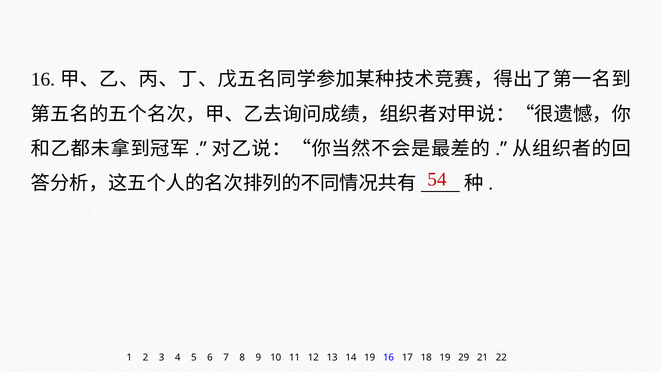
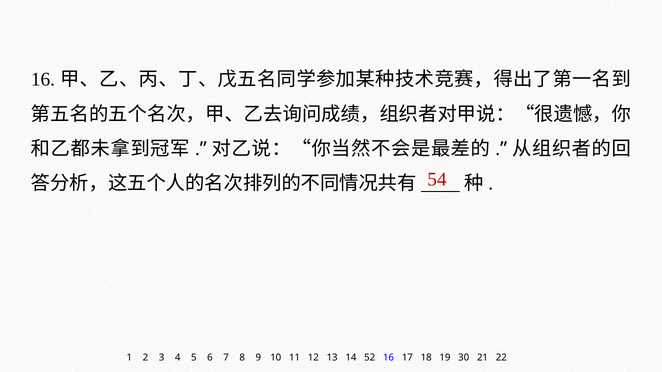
14 19: 19 -> 52 (370, 358)
29: 29 -> 30 (464, 358)
